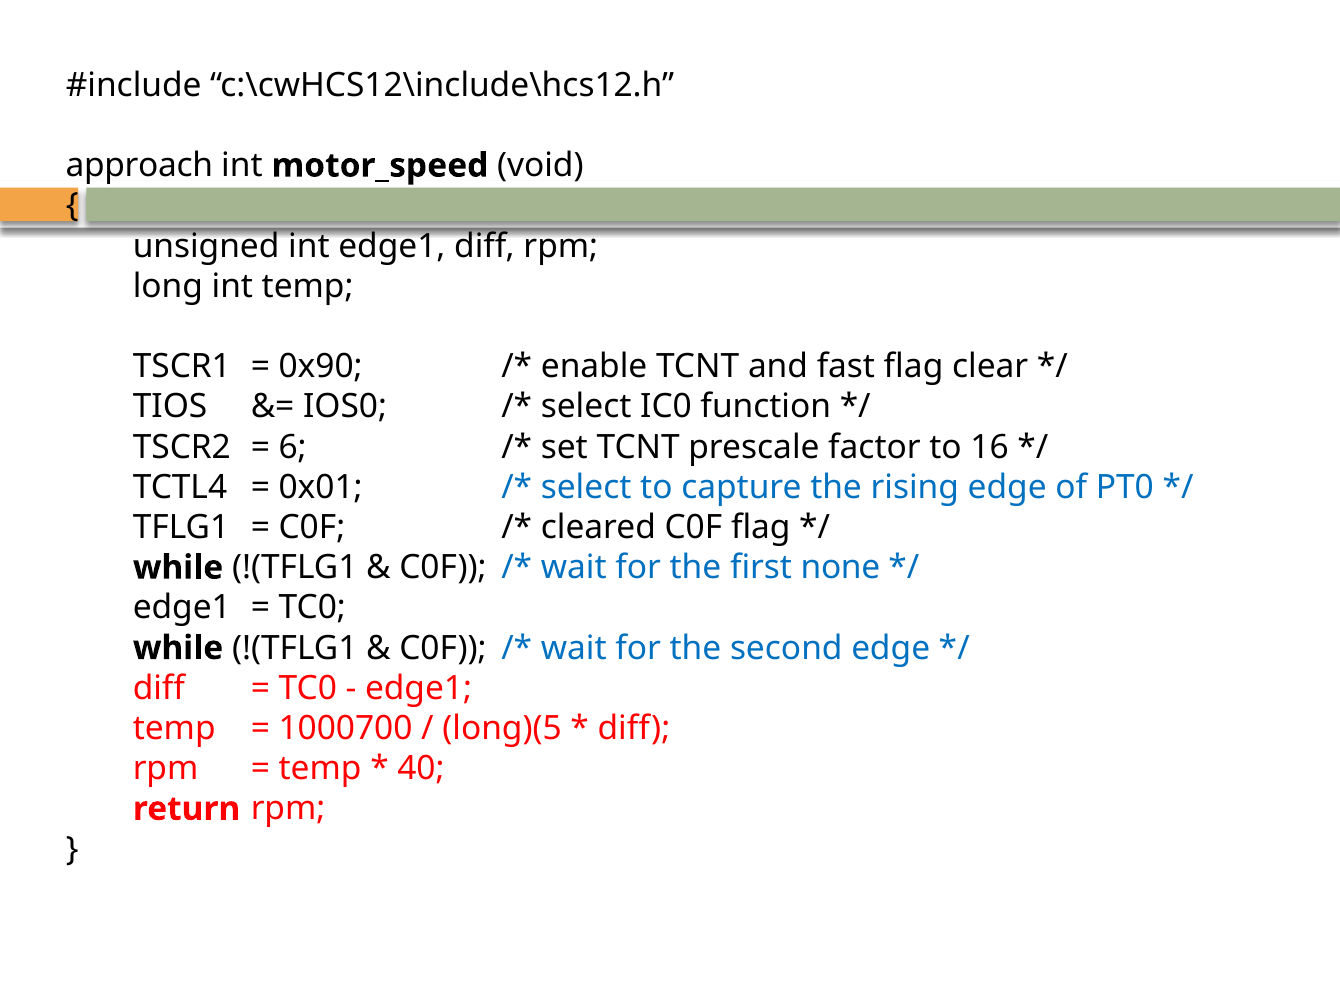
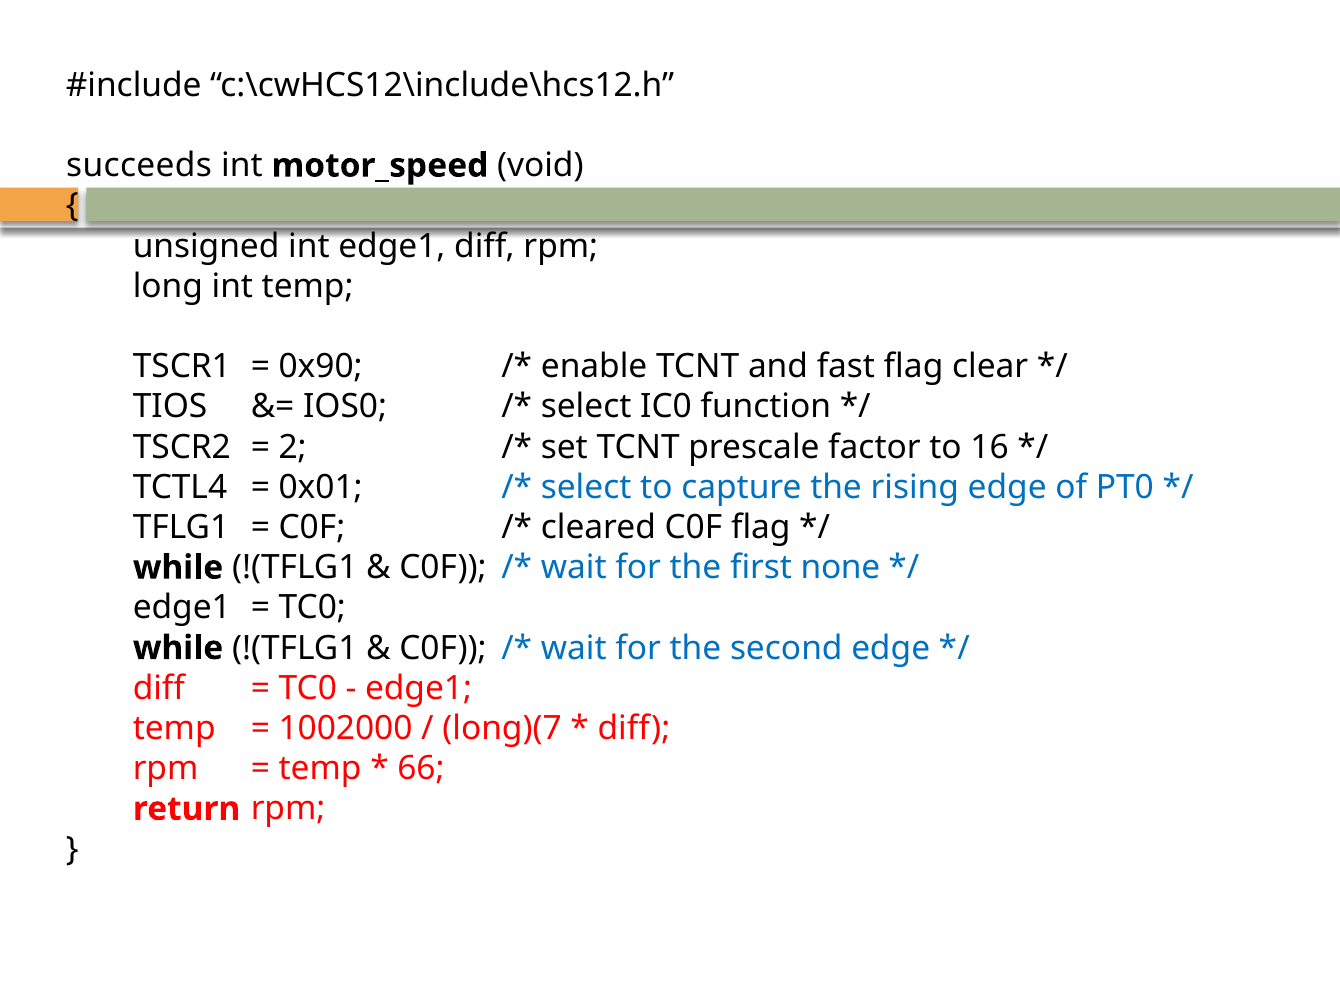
approach: approach -> succeeds (139, 166)
6: 6 -> 2 (293, 447)
1000700: 1000700 -> 1002000 (346, 728)
long)(5: long)(5 -> long)(7 (502, 728)
40: 40 -> 66 (421, 769)
